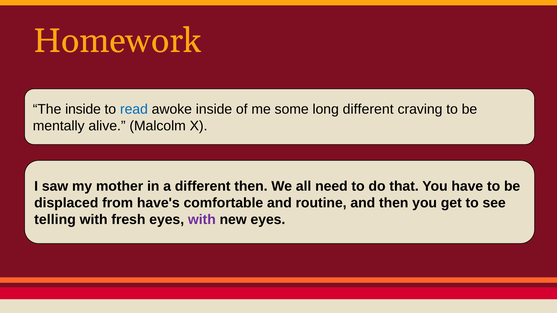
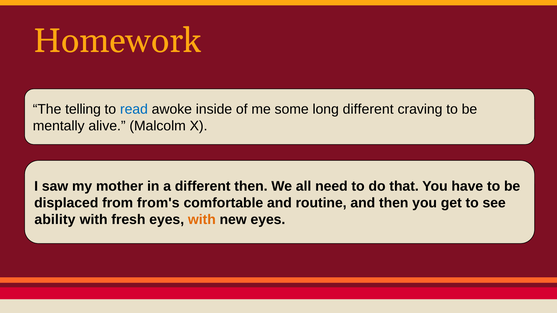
The inside: inside -> telling (83, 109)
have's: have's -> from's (158, 203)
telling: telling -> ability (55, 220)
with colour: purple -> orange (202, 220)
